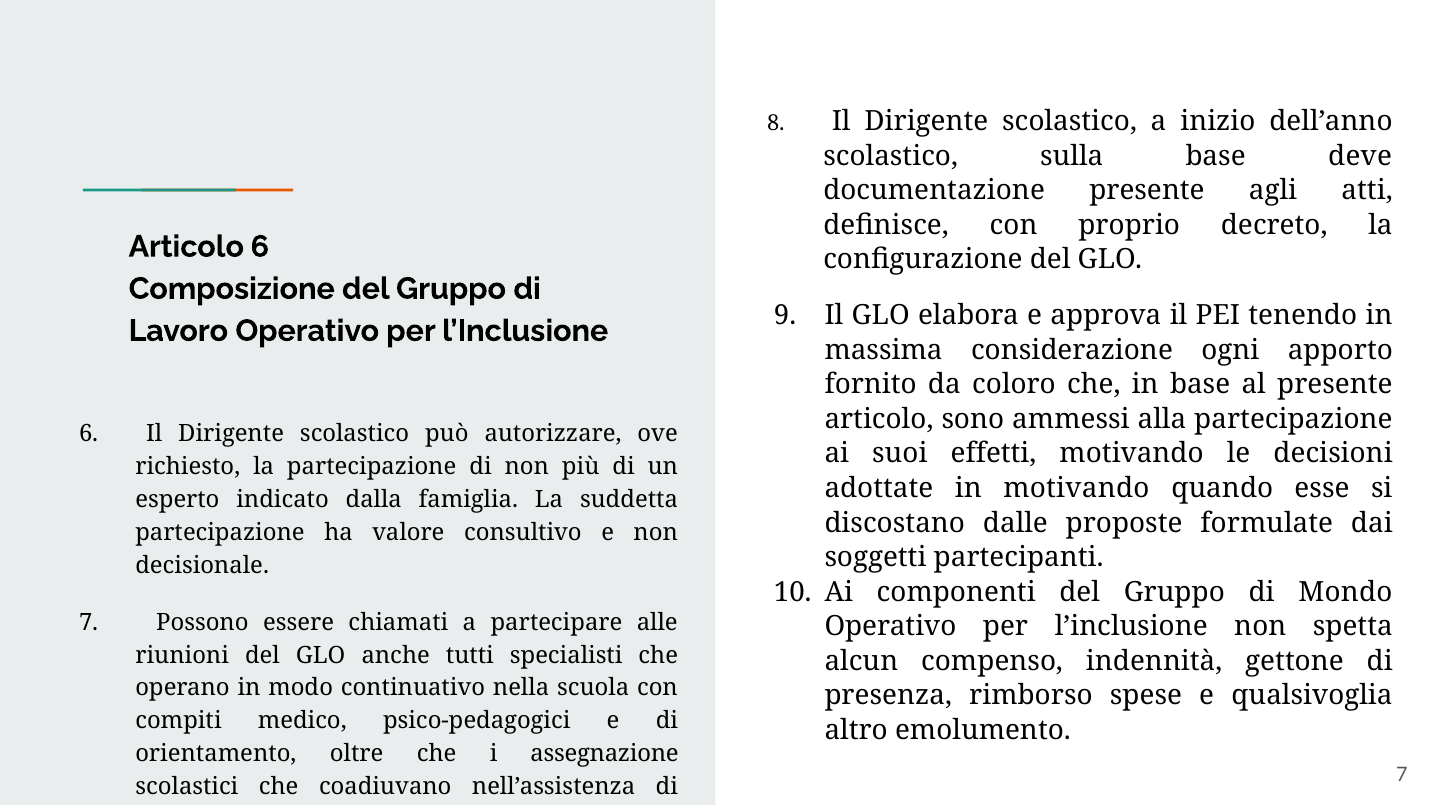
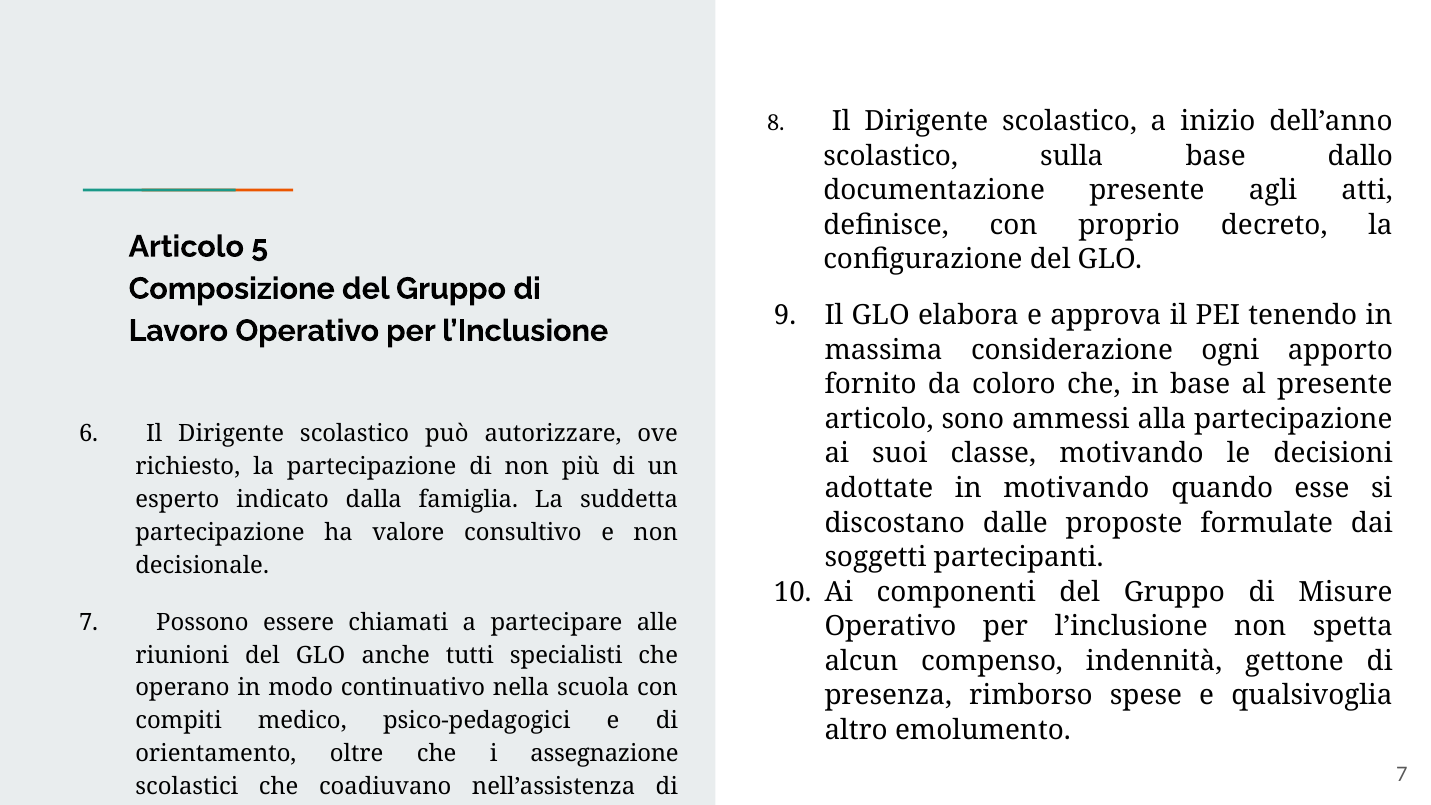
deve: deve -> dallo (1360, 156)
Articolo 6: 6 -> 5 (260, 247)
effetti: effetti -> classe (993, 454)
Mondo: Mondo -> Misure (1345, 592)
